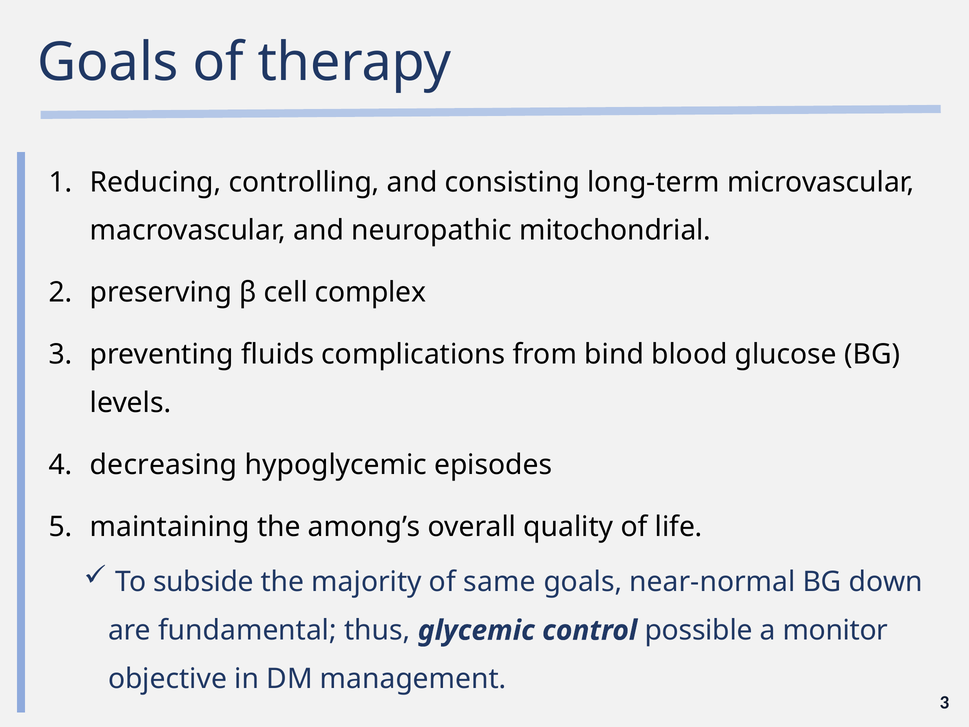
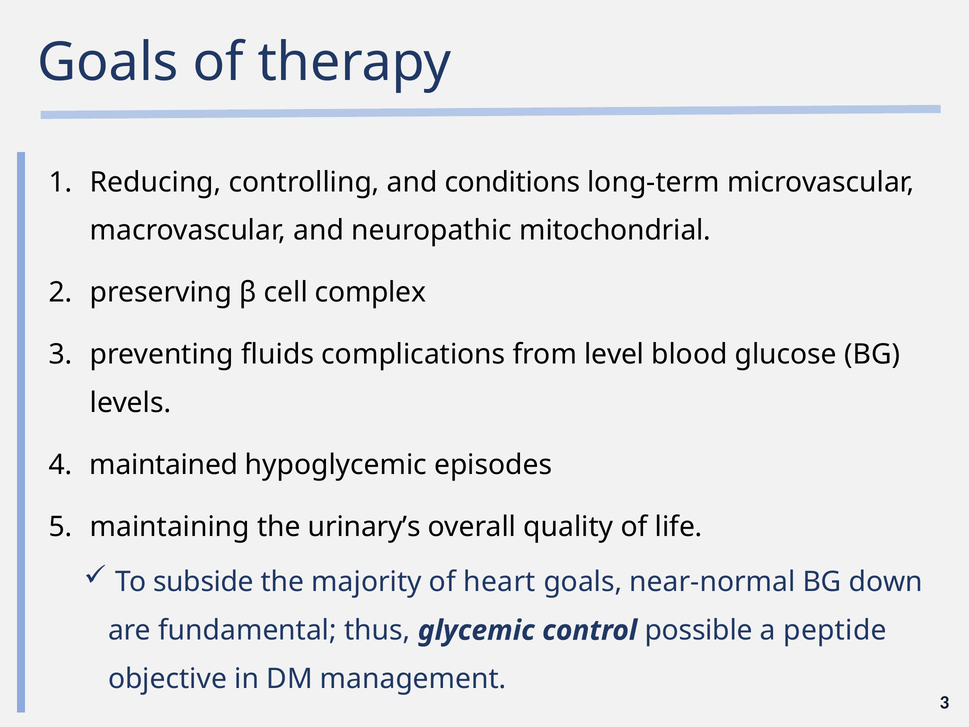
consisting: consisting -> conditions (513, 182)
bind: bind -> level (614, 354)
decreasing: decreasing -> maintained (164, 465)
among’s: among’s -> urinary’s (364, 527)
same: same -> heart (500, 582)
monitor: monitor -> peptide (835, 630)
